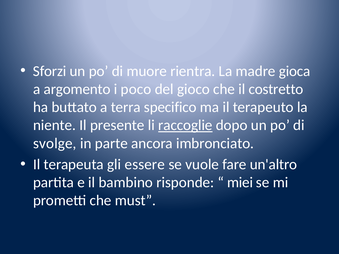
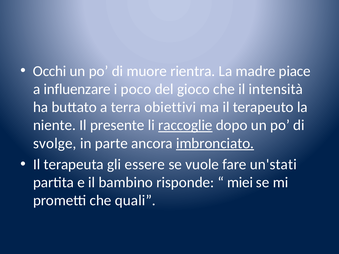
Sforzi: Sforzi -> Occhi (50, 71)
gioca: gioca -> piace (295, 71)
argomento: argomento -> influenzare (77, 89)
costretto: costretto -> intensità (276, 89)
specifico: specifico -> obiettivi (170, 107)
imbronciato underline: none -> present (215, 143)
un'altro: un'altro -> un'stati (273, 165)
must: must -> quali (135, 201)
